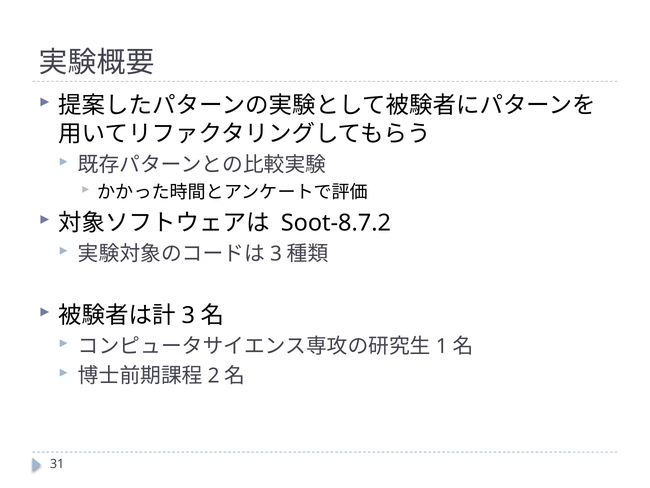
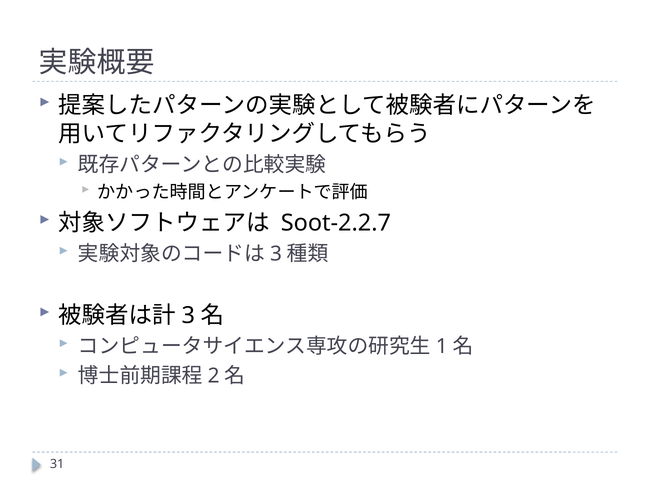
Soot-8.7.2: Soot-8.7.2 -> Soot-2.2.7 (336, 223)
